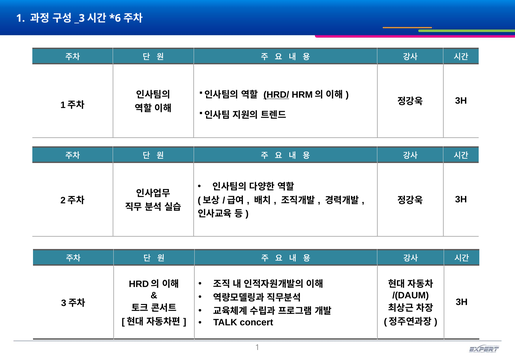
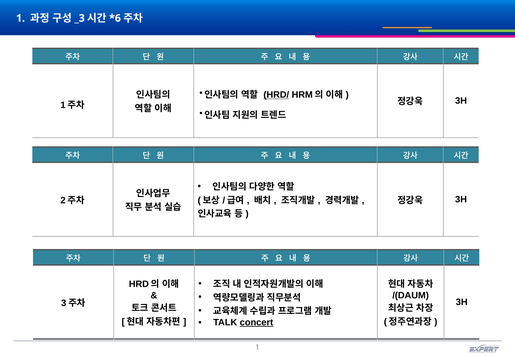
concert underline: none -> present (257, 322)
